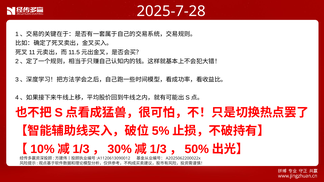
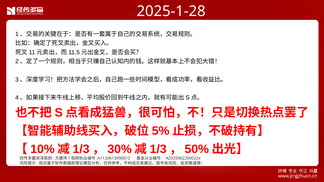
2025-7-28: 2025-7-28 -> 2025-1-28 (171, 11)
